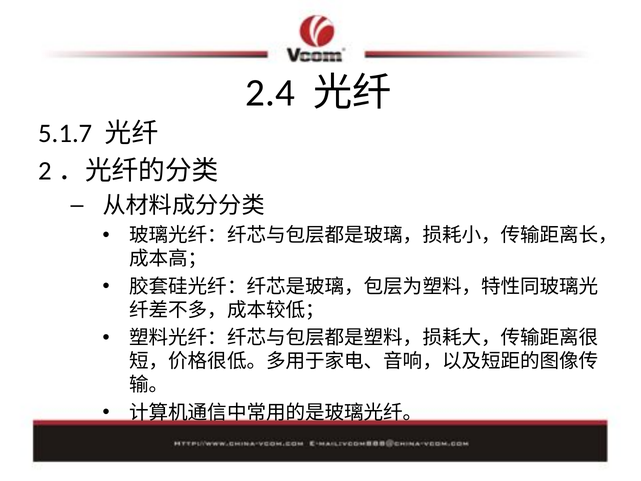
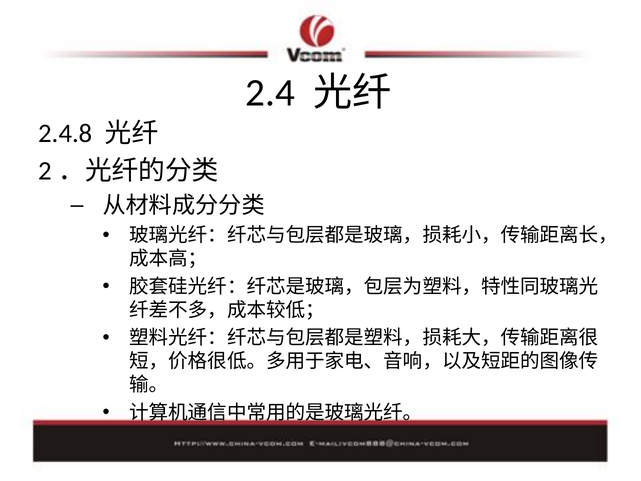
5.1.7: 5.1.7 -> 2.4.8 (65, 133)
